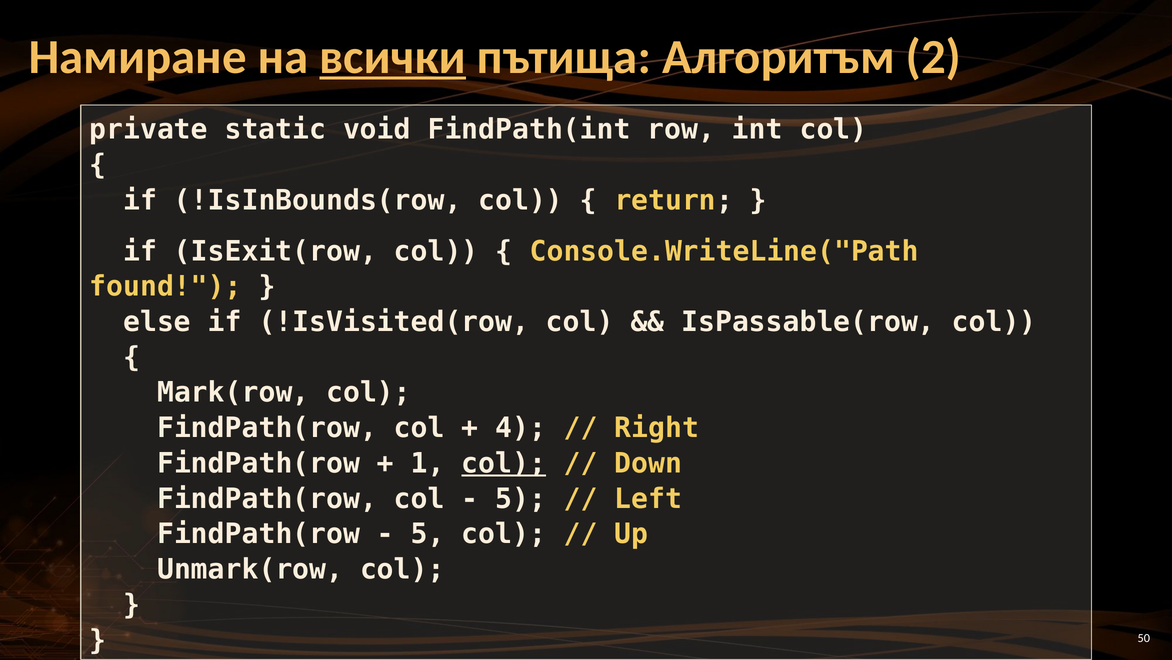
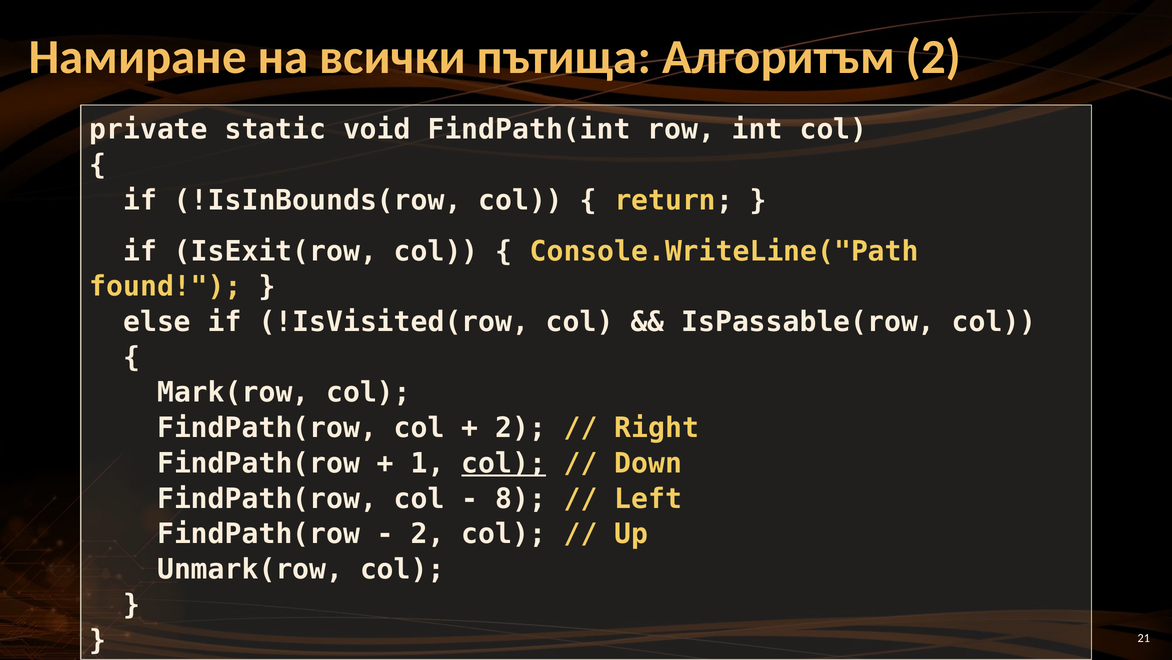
всички underline: present -> none (393, 57)
4: 4 -> 2 (521, 428)
5: 5 -> 8 (521, 498)
5: 5 -> 2 (428, 534)
50: 50 -> 21 (1144, 638)
